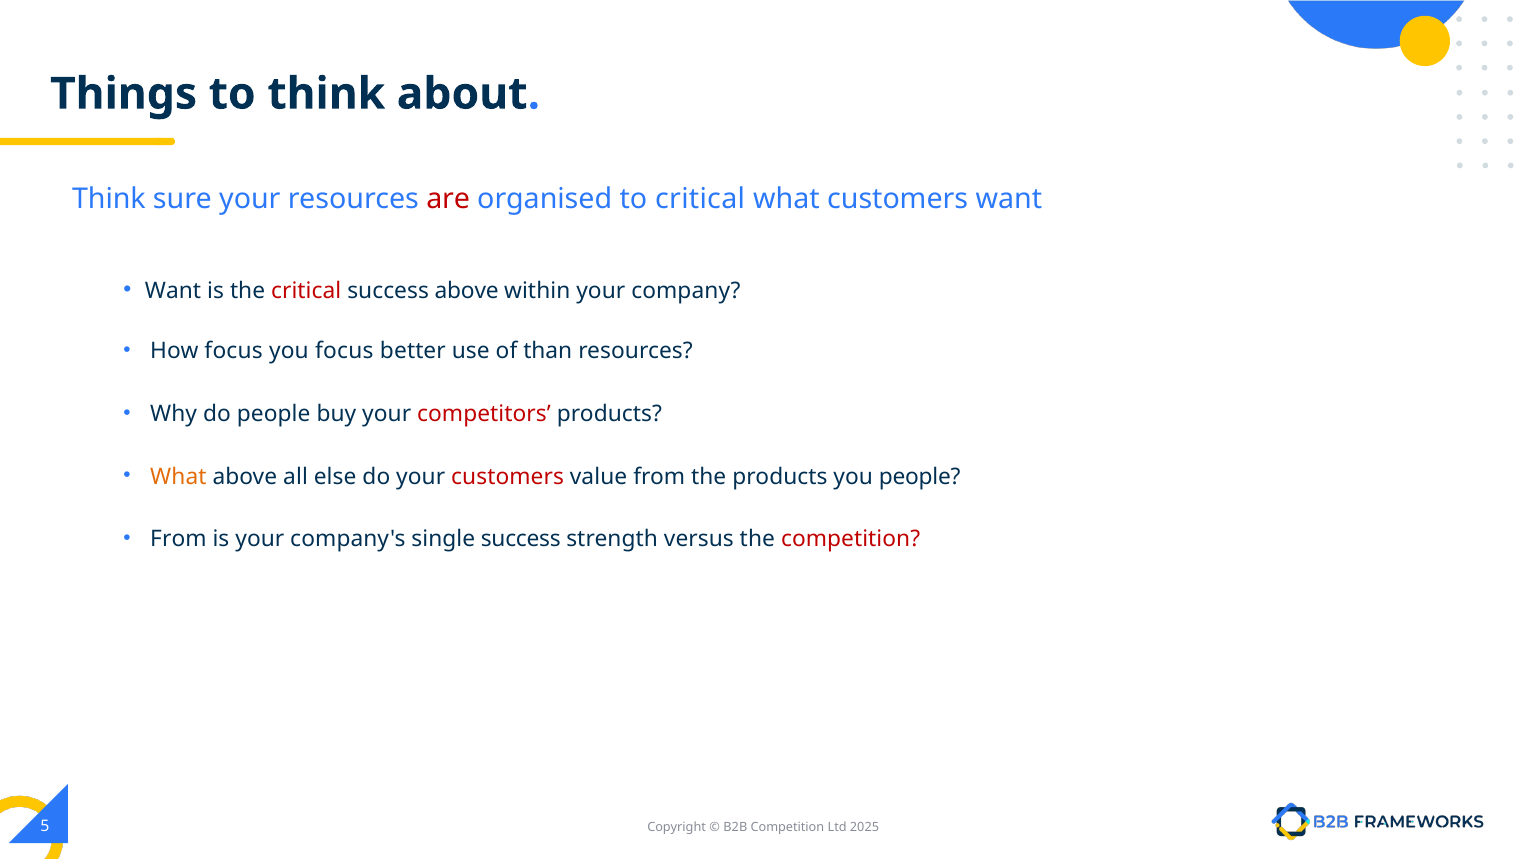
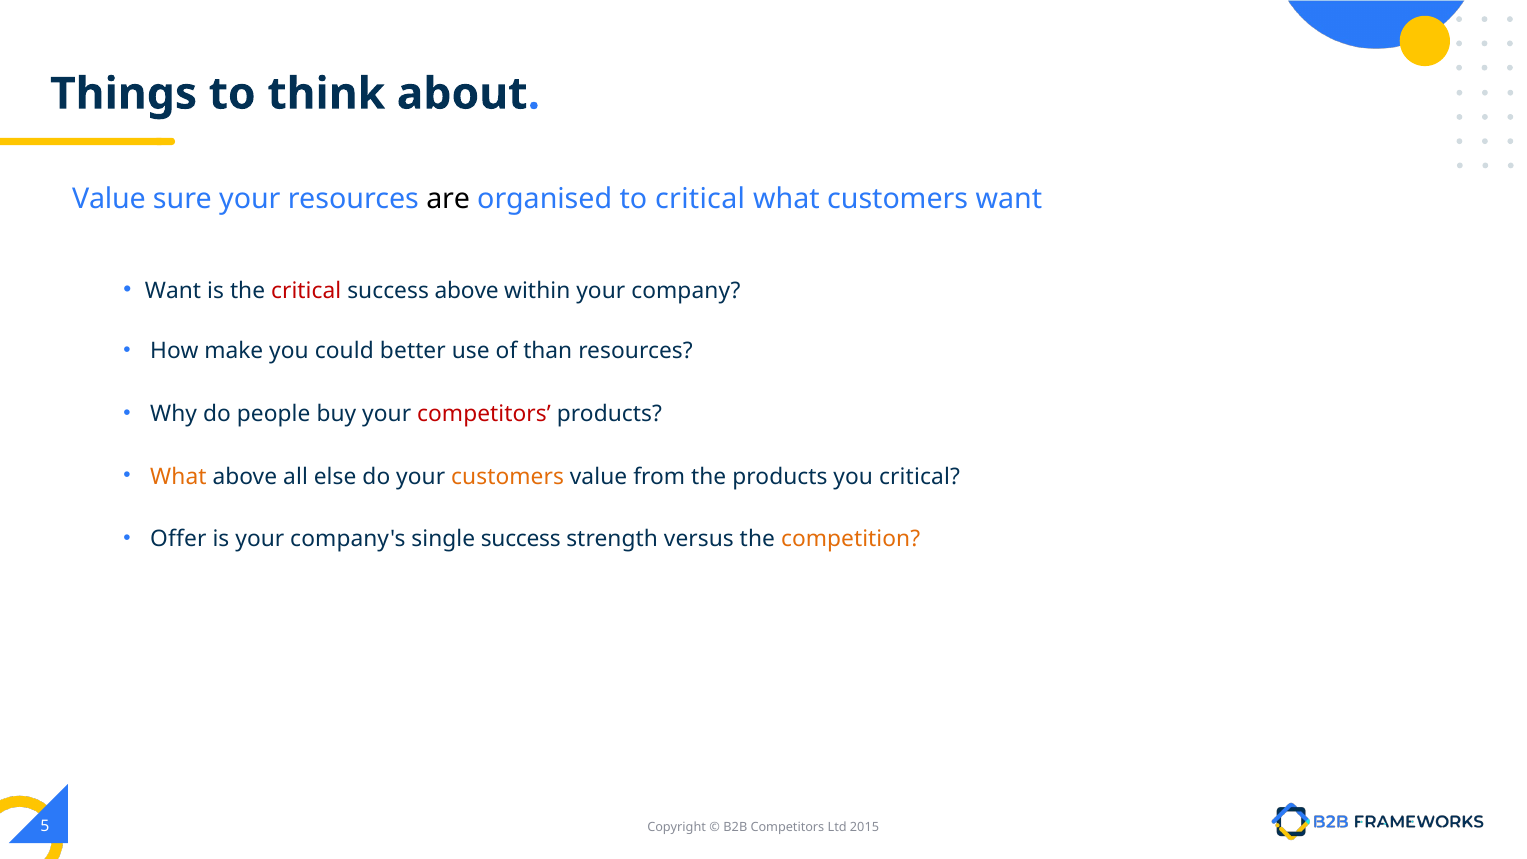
Think: Think -> Value (109, 199)
are colour: red -> black (448, 199)
How focus: focus -> make (234, 351)
you focus: focus -> could (344, 351)
customers colour: red -> orange (508, 476)
you people: people -> critical (920, 476)
From: From -> Offer (178, 539)
competition colour: red -> orange (851, 539)
B2B Competition: Competition -> Competitors (787, 827)
2025: 2025 -> 2015 (864, 827)
